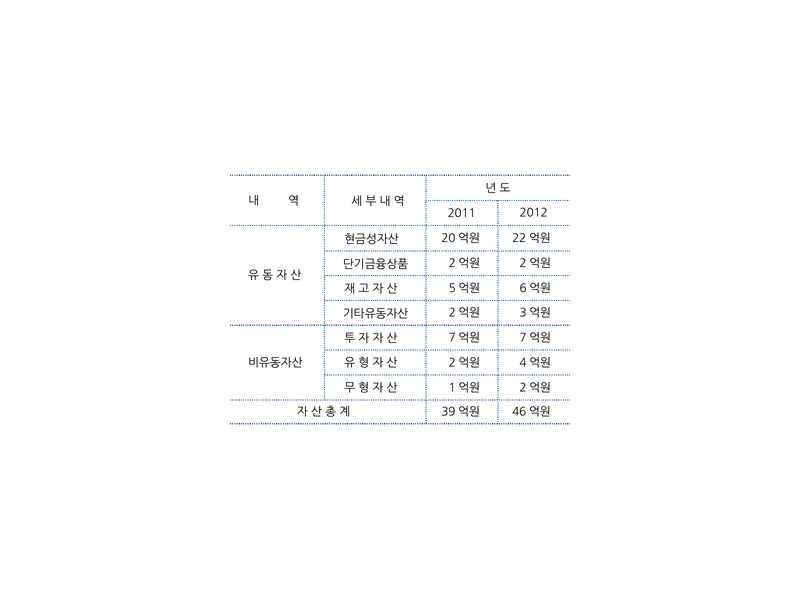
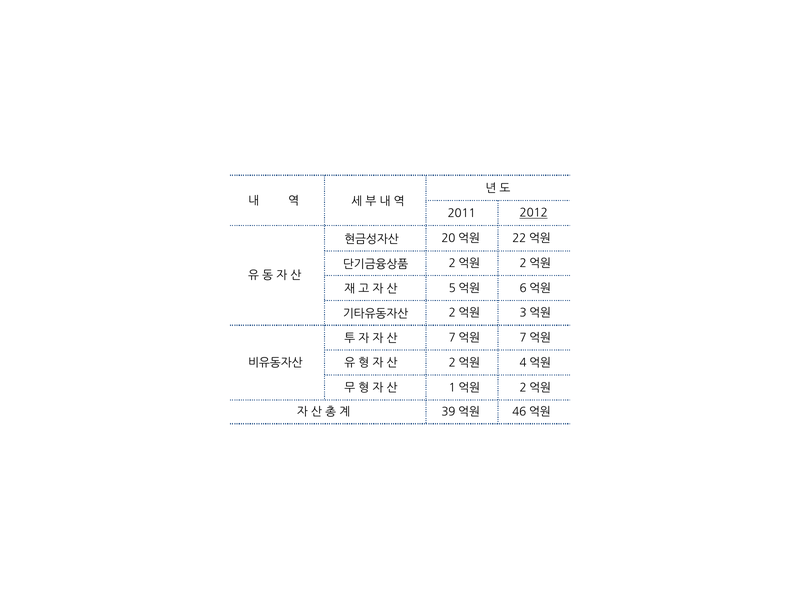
2012 underline: none -> present (534, 213)
